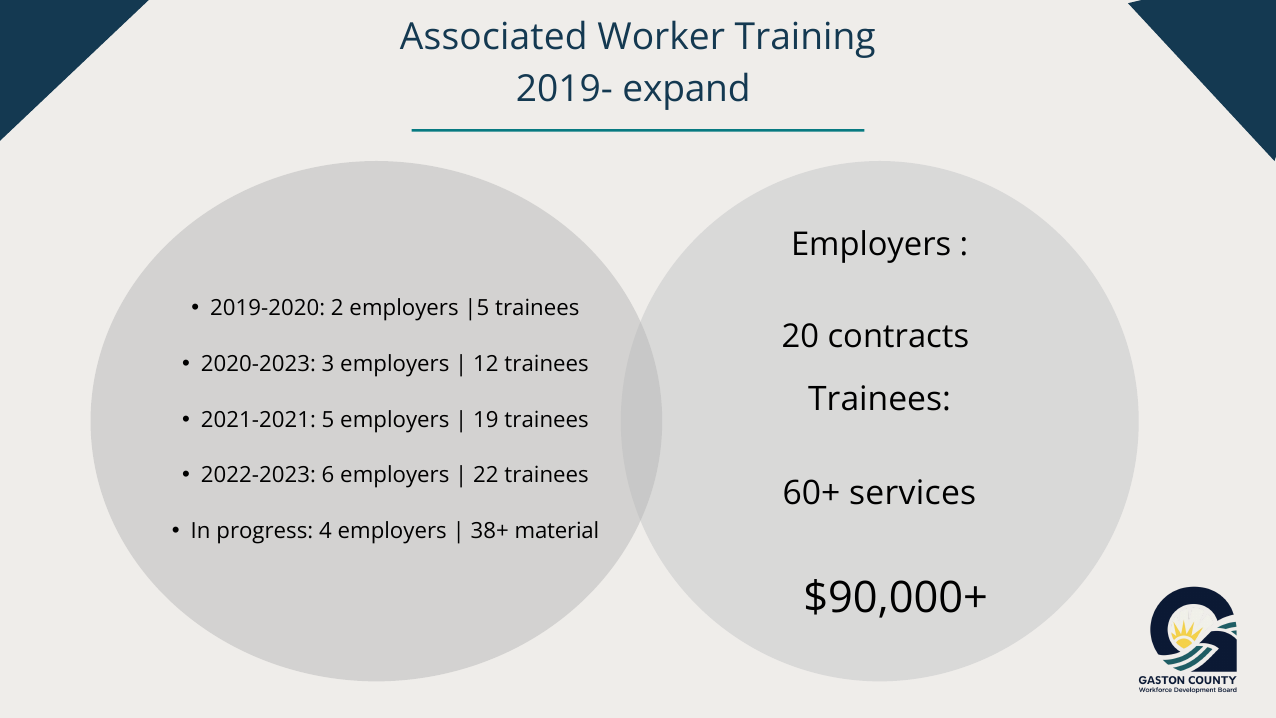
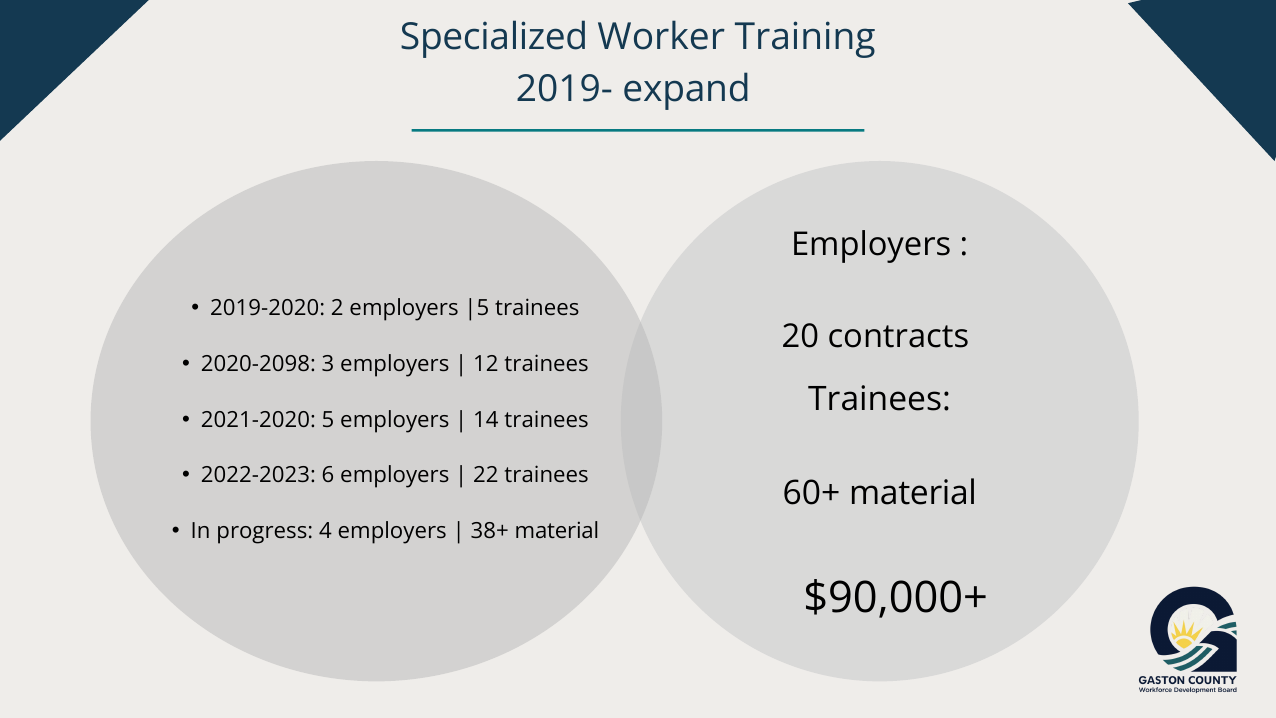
Associated: Associated -> Specialized (494, 37)
2020-2023: 2020-2023 -> 2020-2098 (258, 364)
2021-2021: 2021-2021 -> 2021-2020 (258, 420)
19: 19 -> 14 (486, 420)
60+ services: services -> material (913, 494)
